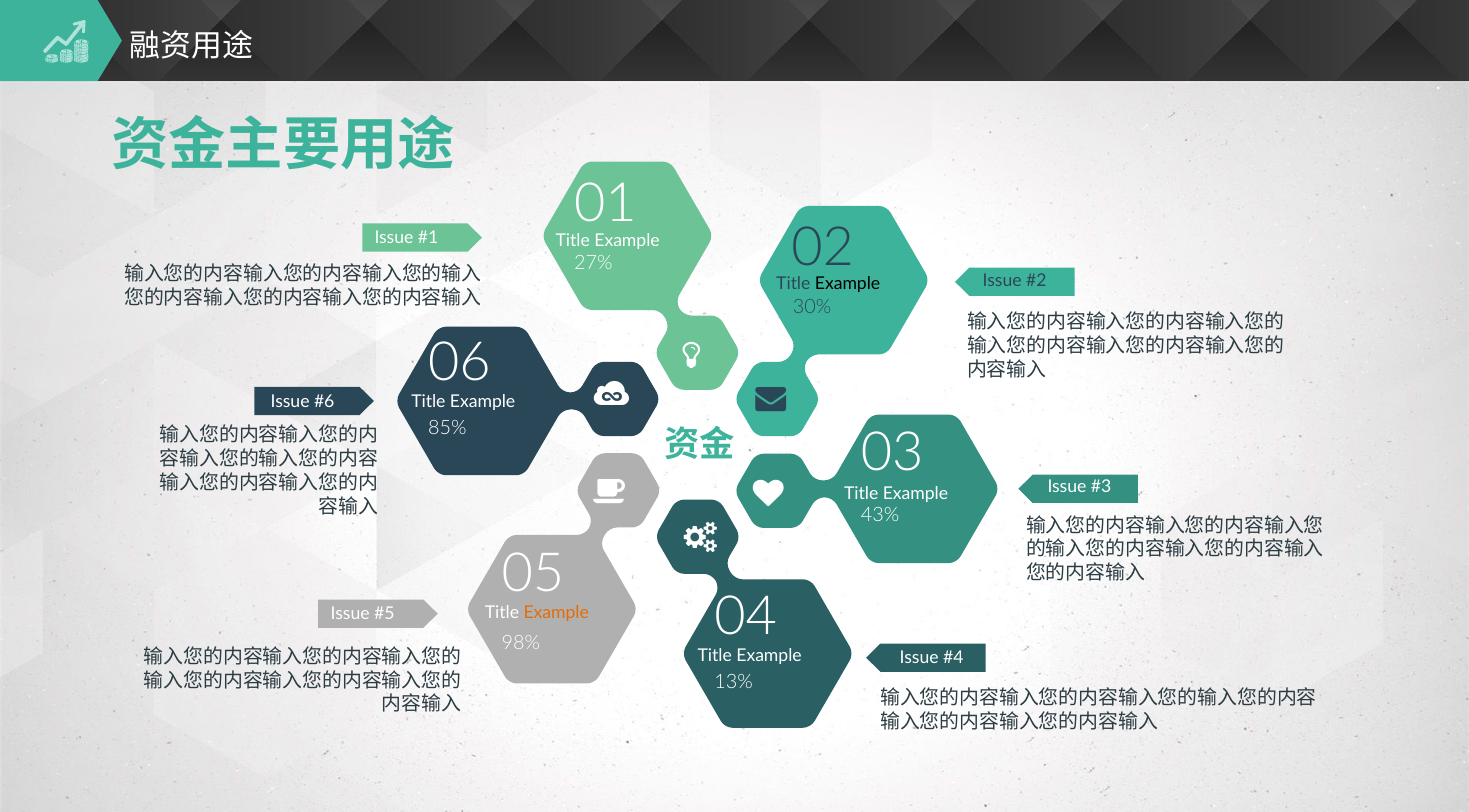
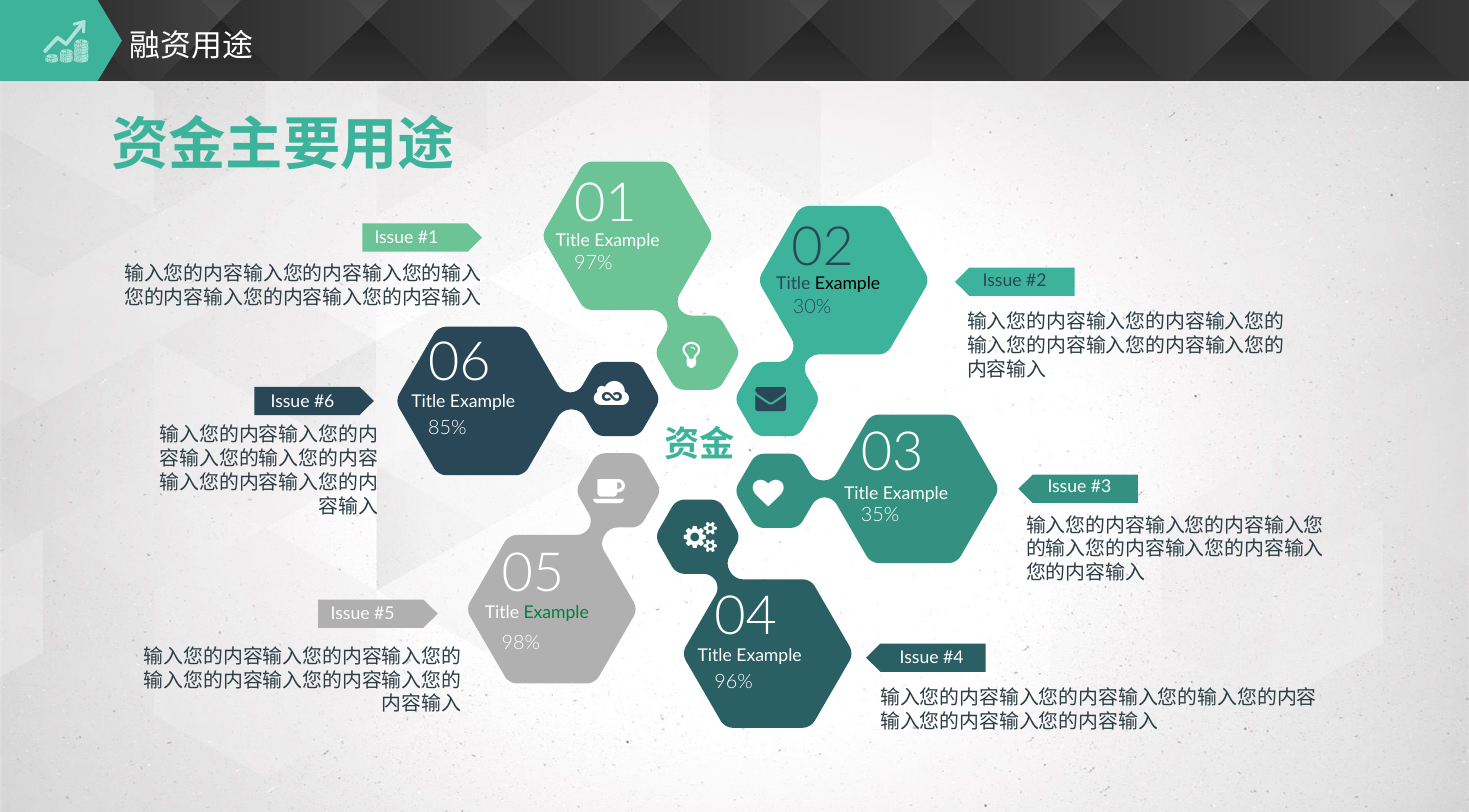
27%: 27% -> 97% (593, 263)
43%: 43% -> 35% (880, 515)
Example colour: orange -> green (556, 613)
13%: 13% -> 96% (734, 682)
